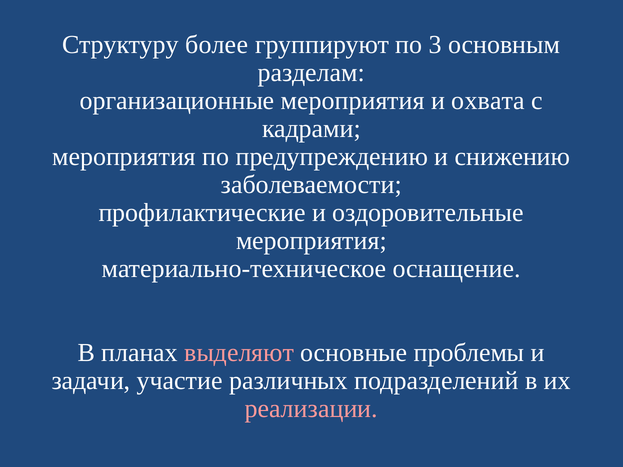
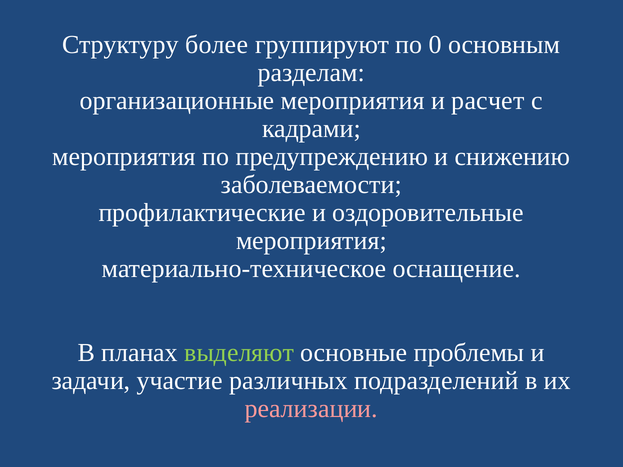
3: 3 -> 0 (435, 45)
охвата: охвата -> расчет (488, 101)
выделяют colour: pink -> light green (239, 353)
